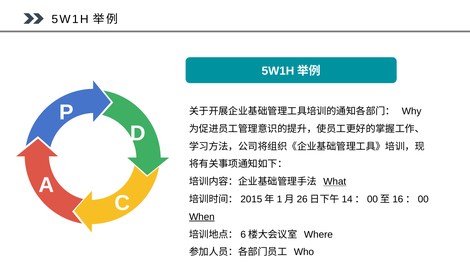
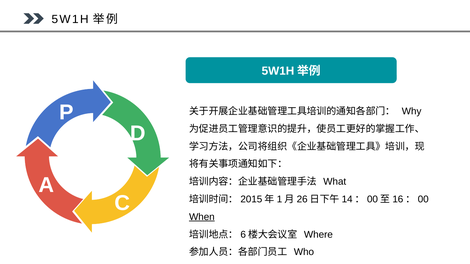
What underline: present -> none (335, 182)
